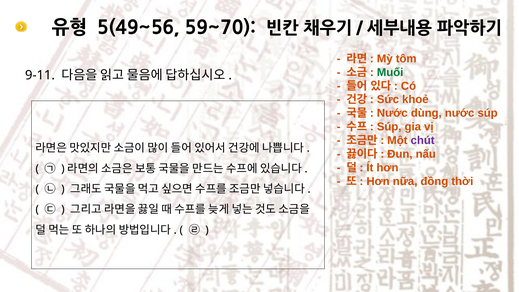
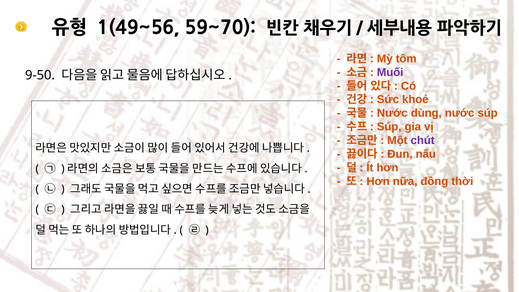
5(49~56: 5(49~56 -> 1(49~56 (138, 28)
Muối colour: green -> purple (390, 72)
9-11: 9-11 -> 9-50 (40, 75)
